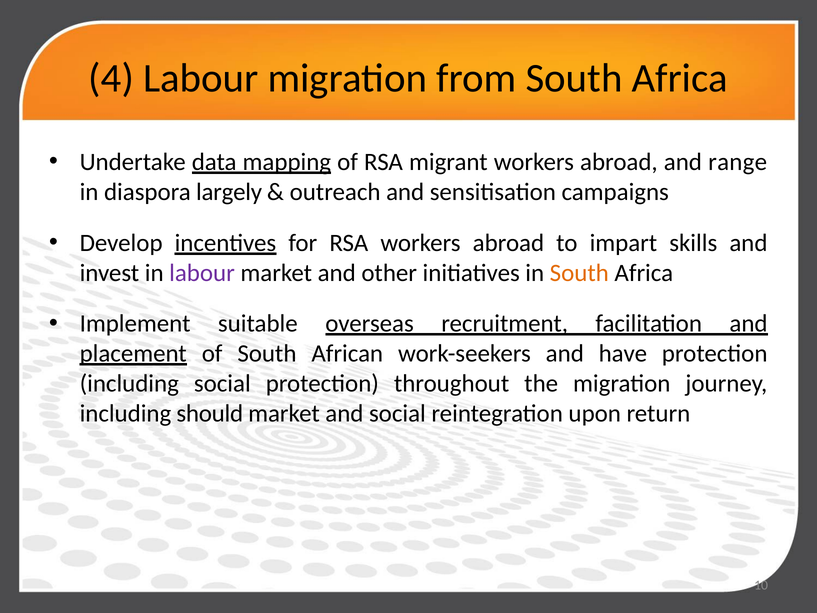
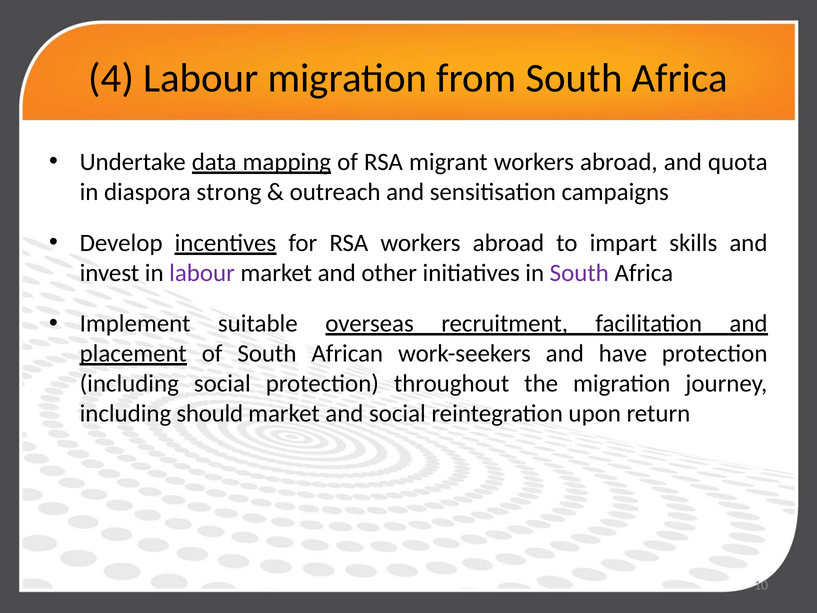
range: range -> quota (738, 162)
largely: largely -> strong (229, 192)
South colour: orange -> purple (579, 273)
